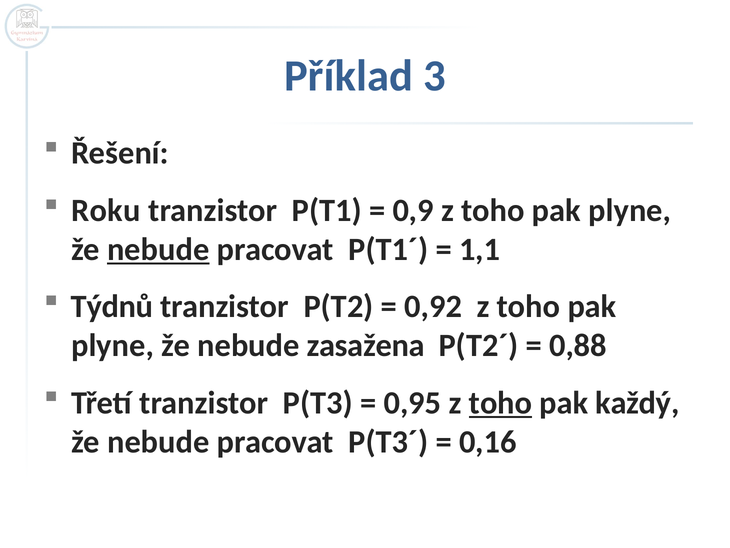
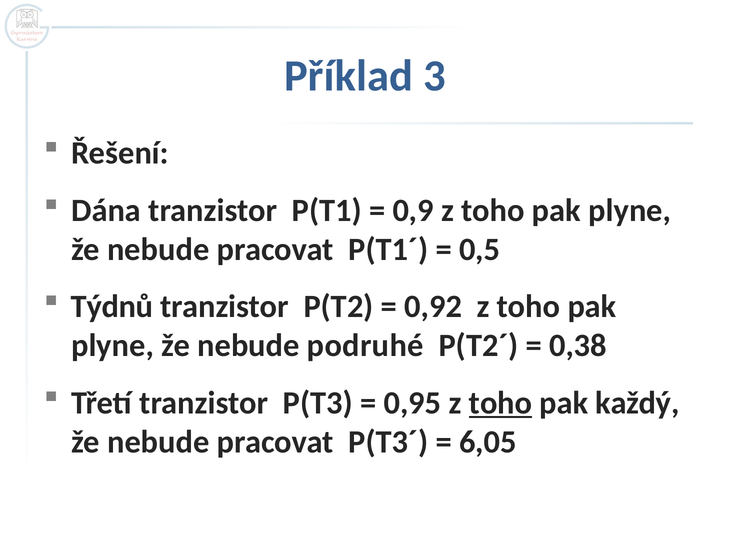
Roku: Roku -> Dána (106, 210)
nebude underline: present -> none (158, 249)
1,1: 1,1 -> 0,5 (480, 249)
zasažena: zasažena -> podruhé (365, 345)
0,88: 0,88 -> 0,38 (578, 345)
0,16: 0,16 -> 6,05 (488, 442)
